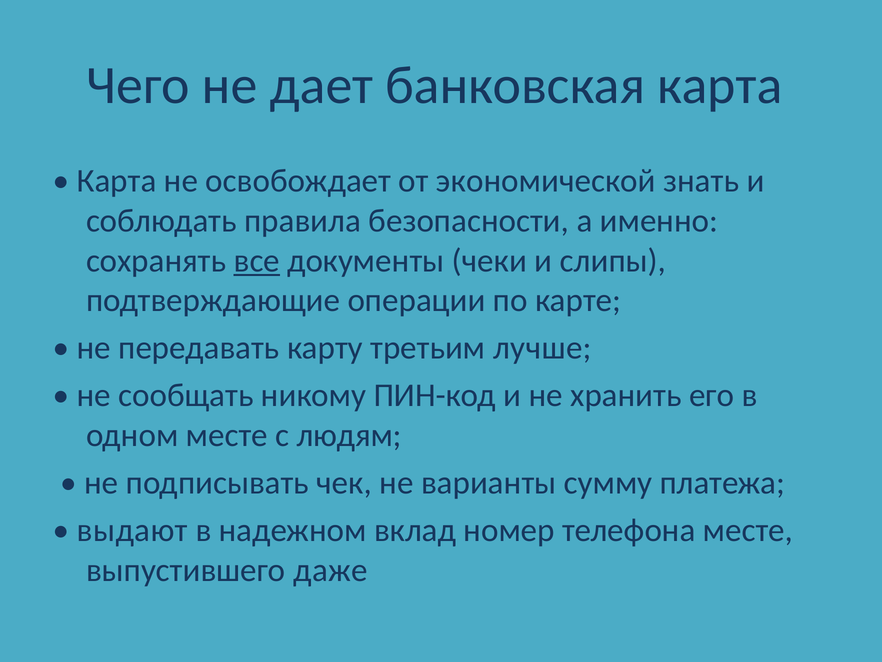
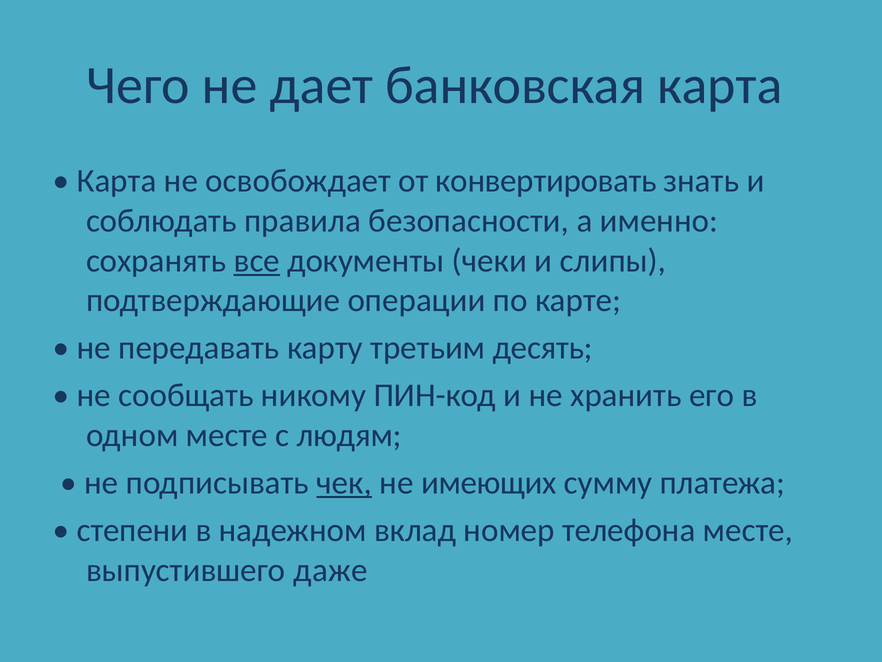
экономической: экономической -> конвертировать (546, 181)
лучше: лучше -> десять (543, 348)
чек underline: none -> present (344, 483)
варианты: варианты -> имеющих (489, 483)
выдают: выдают -> степени (132, 530)
